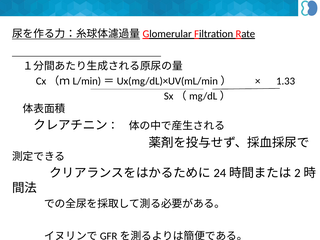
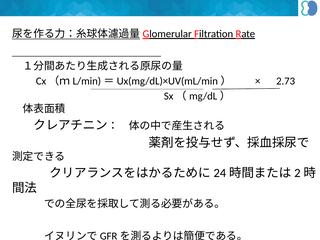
1.33: 1.33 -> 2.73 (286, 81)
